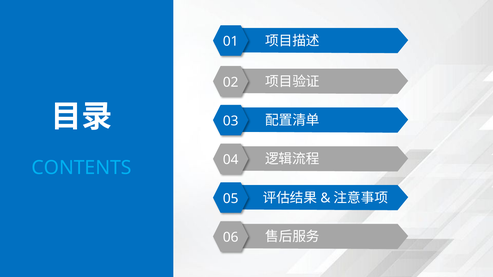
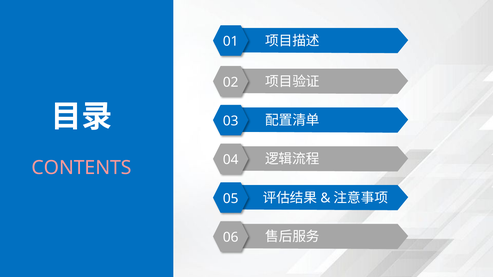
CONTENTS colour: light blue -> pink (82, 168)
